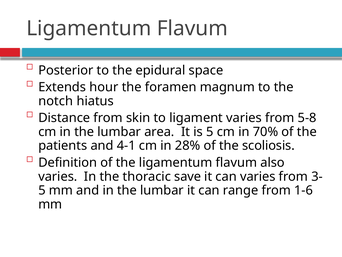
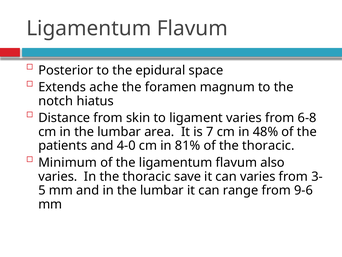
hour: hour -> ache (104, 87)
5-8: 5-8 -> 6-8 (307, 118)
is 5: 5 -> 7 (210, 132)
70%: 70% -> 48% (265, 132)
4-1: 4-1 -> 4-0 (126, 145)
28%: 28% -> 81% (188, 145)
of the scoliosis: scoliosis -> thoracic (268, 145)
Definition: Definition -> Minimum (68, 162)
1-6: 1-6 -> 9-6 (304, 190)
